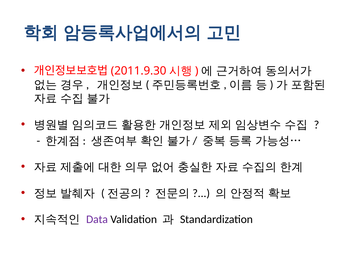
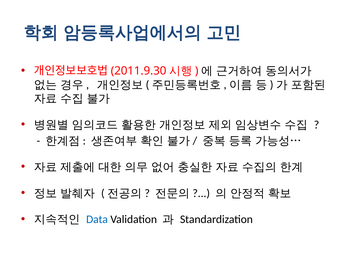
Data colour: purple -> blue (97, 219)
